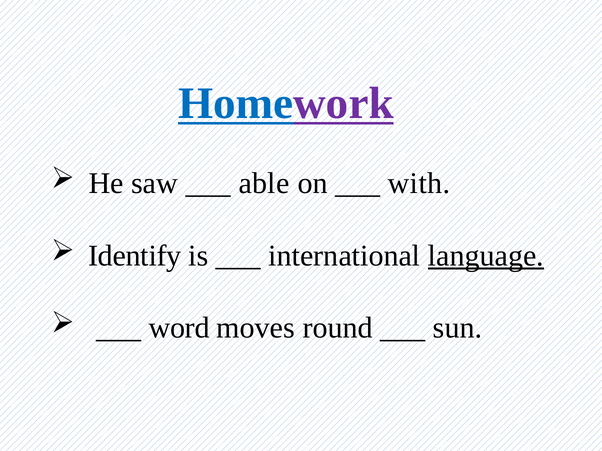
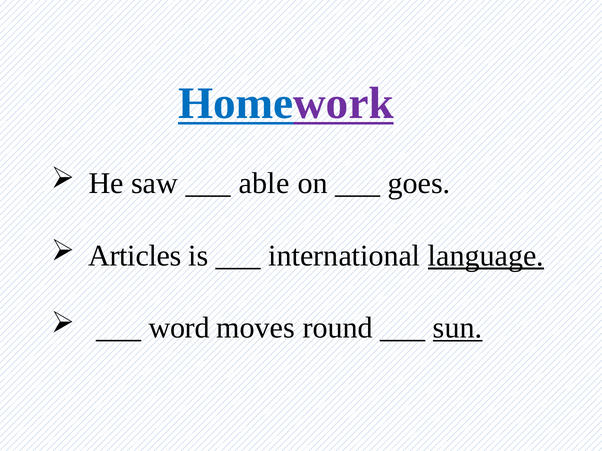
with: with -> goes (419, 184)
Identify: Identify -> Articles (135, 256)
sun underline: none -> present (458, 328)
